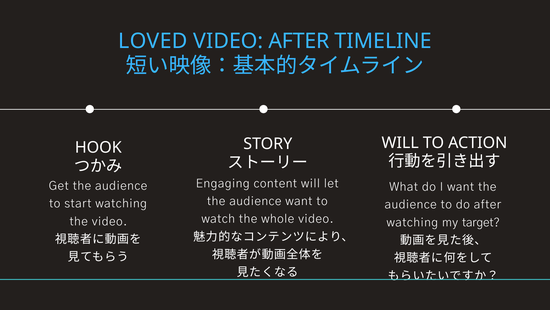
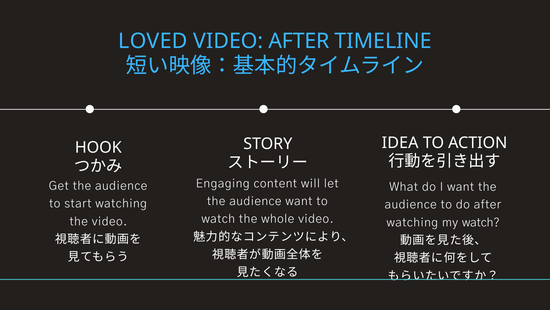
WILL: WILL -> IDEA (400, 143)
my target: target -> watch (481, 222)
